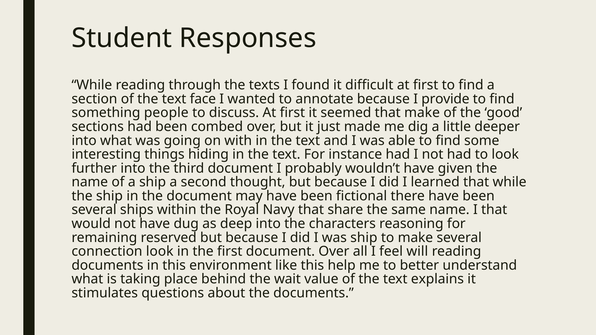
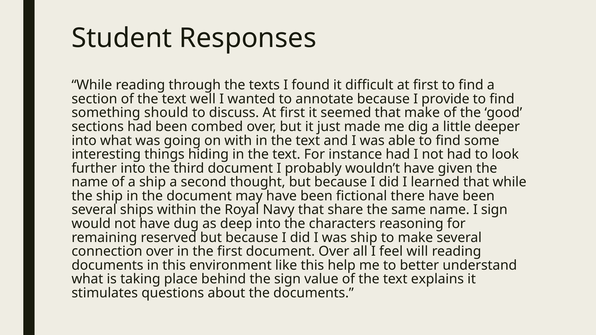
face: face -> well (203, 99)
people: people -> should (166, 113)
I that: that -> sign (494, 210)
connection look: look -> over (160, 252)
the wait: wait -> sign (287, 279)
